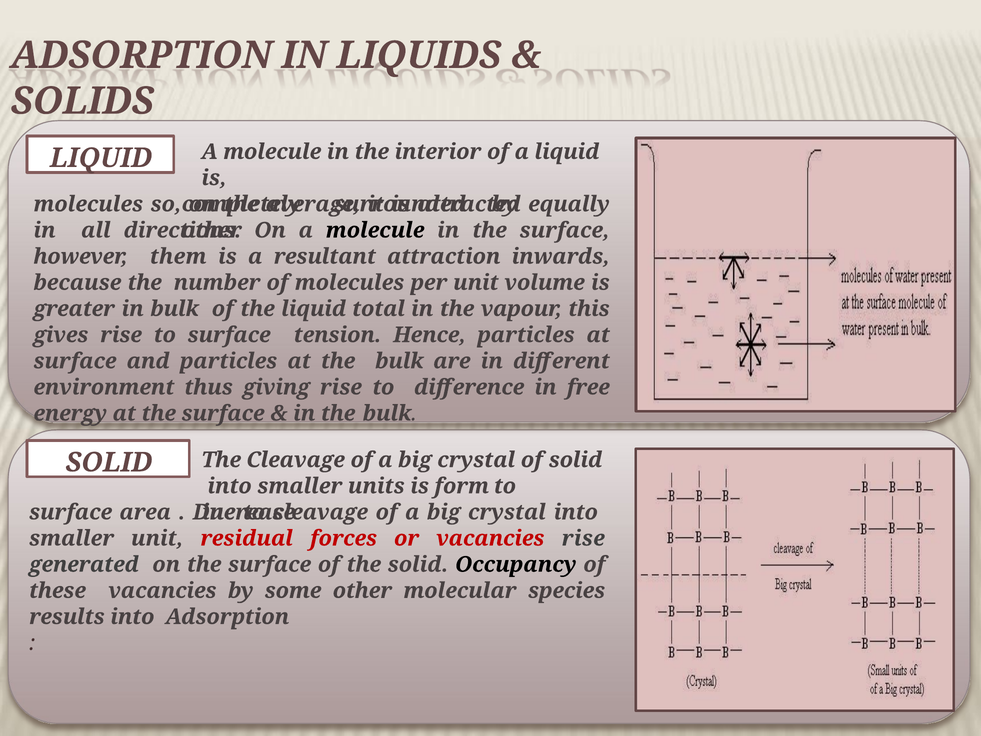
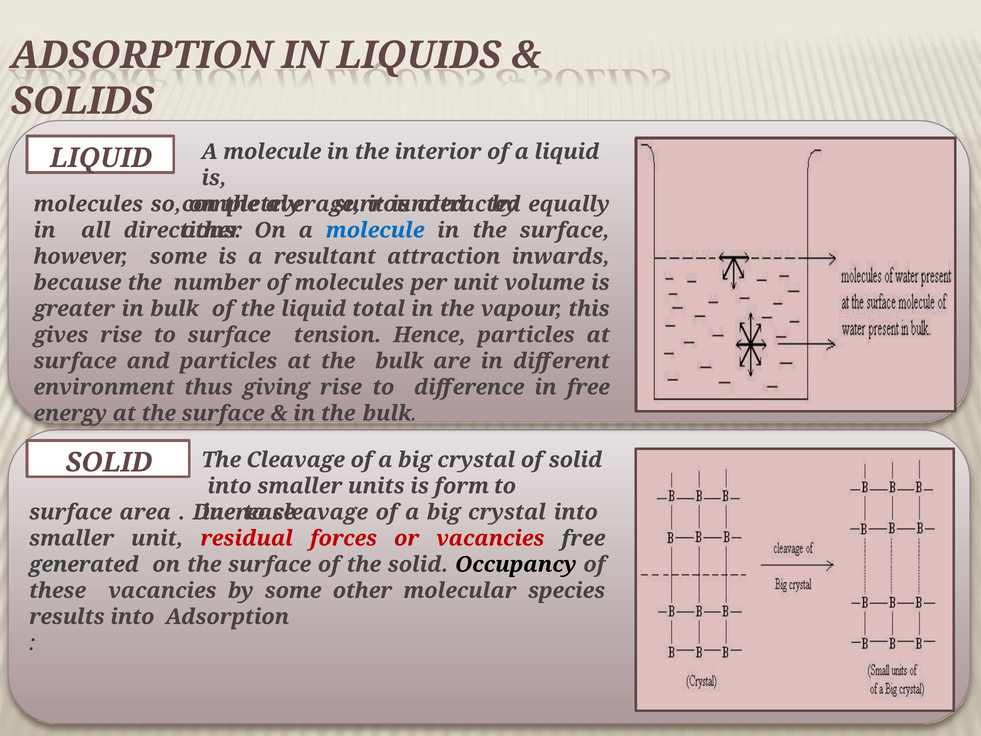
molecule colour: black -> blue (375, 230)
however them: them -> some (178, 256)
vacancies rise: rise -> free (583, 538)
